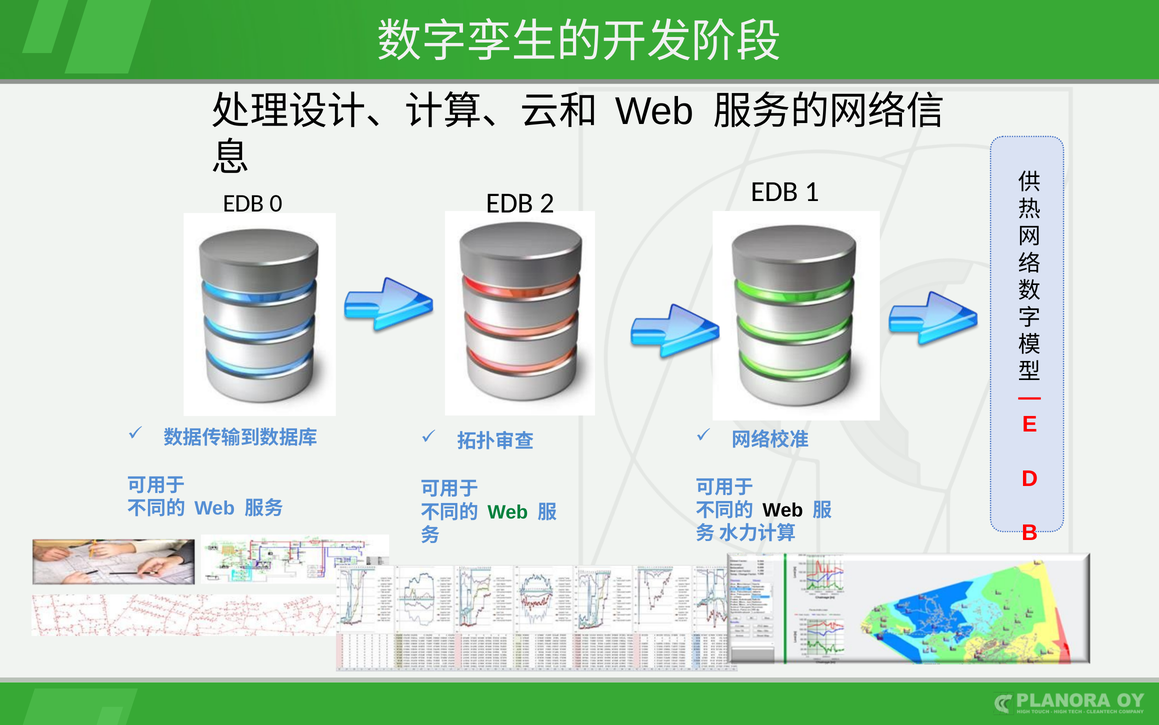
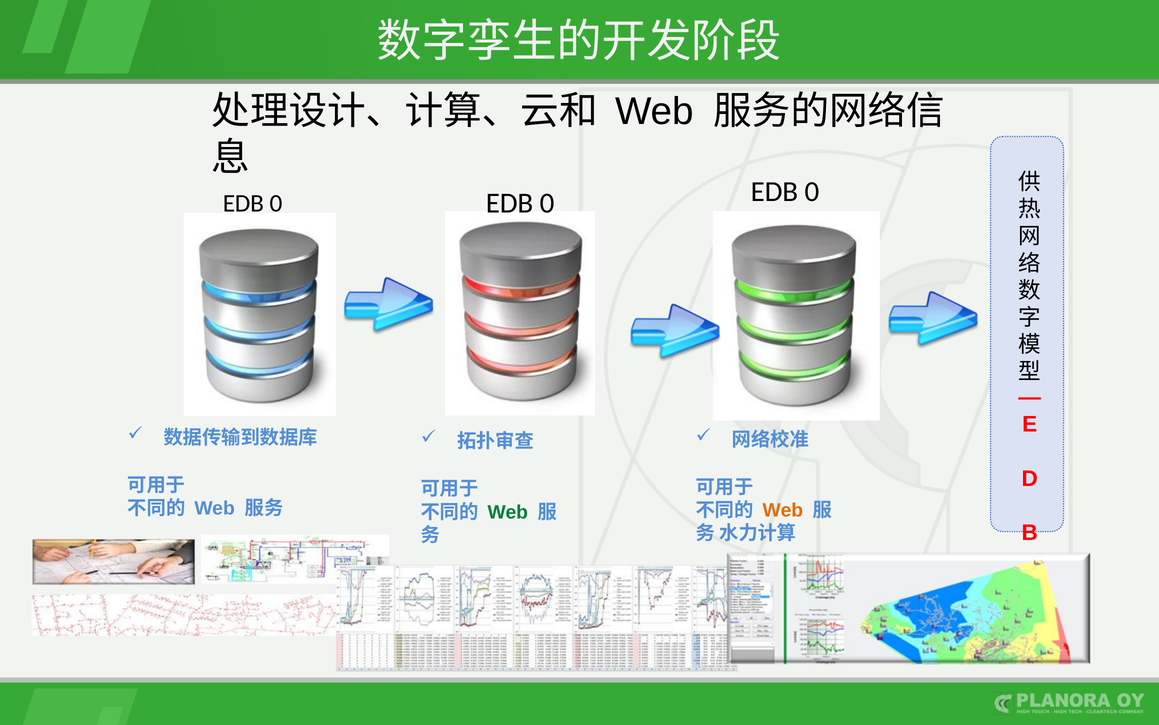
2: 2 -> 0 (547, 203)
1: 1 -> 0 (812, 191)
Web colour: black -> orange (783, 510)
